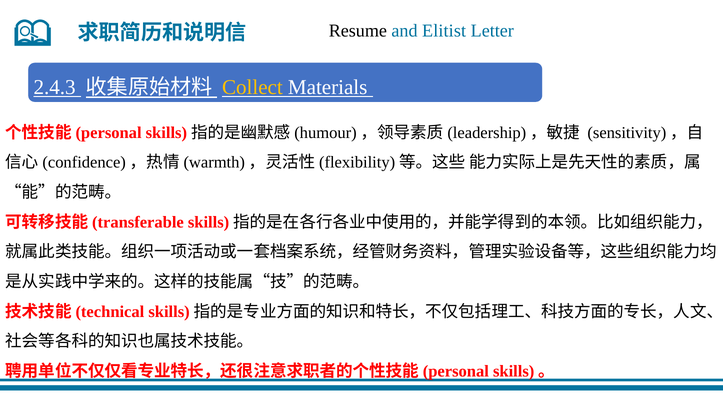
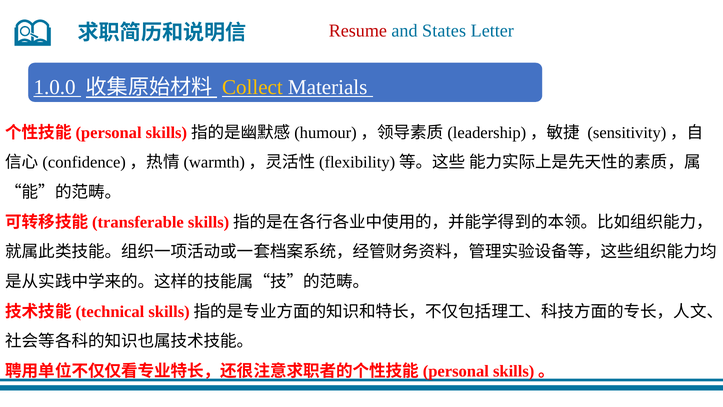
Resume colour: black -> red (358, 31)
Elitist: Elitist -> States (444, 31)
2.4.3: 2.4.3 -> 1.0.0 (55, 87)
